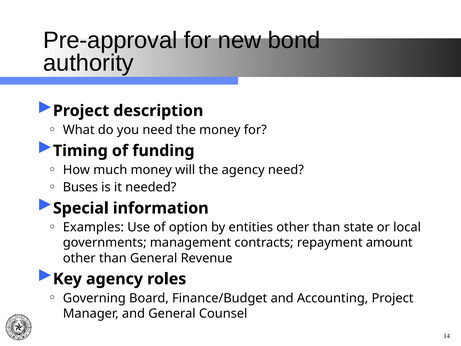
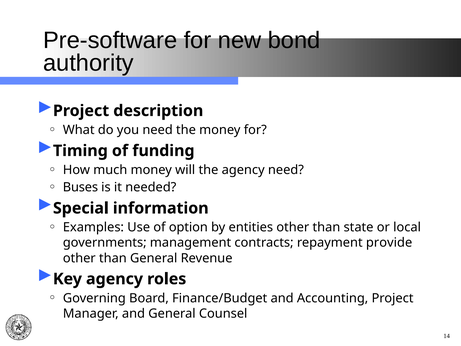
Pre-approval: Pre-approval -> Pre-software (110, 40)
amount: amount -> provide (389, 243)
